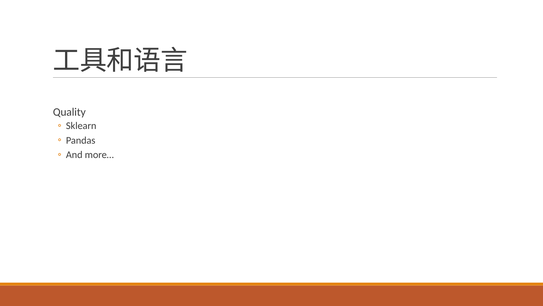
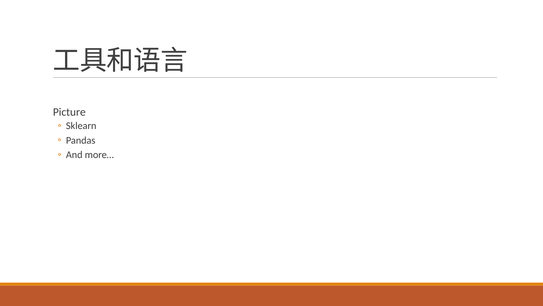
Quality: Quality -> Picture (69, 112)
